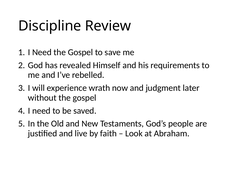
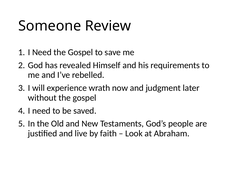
Discipline: Discipline -> Someone (50, 26)
